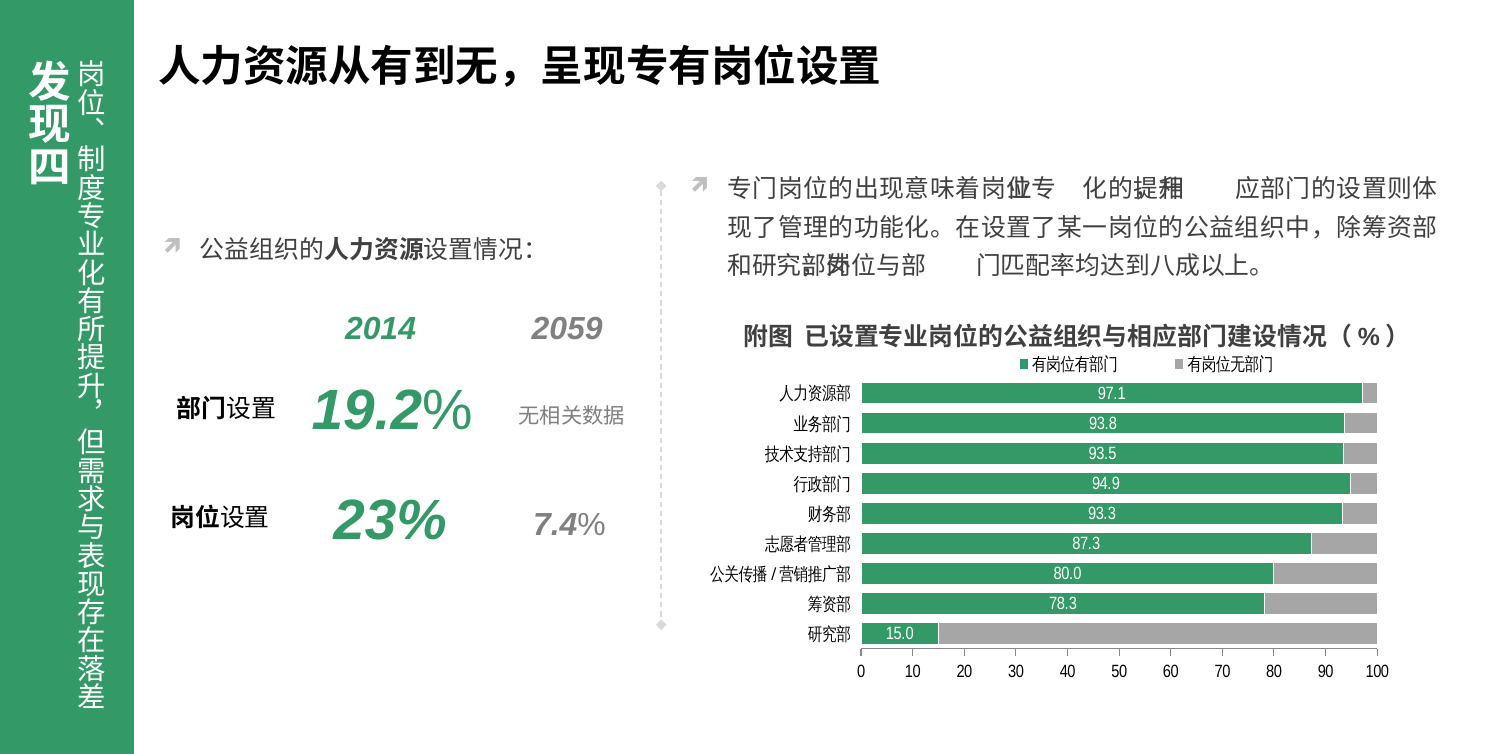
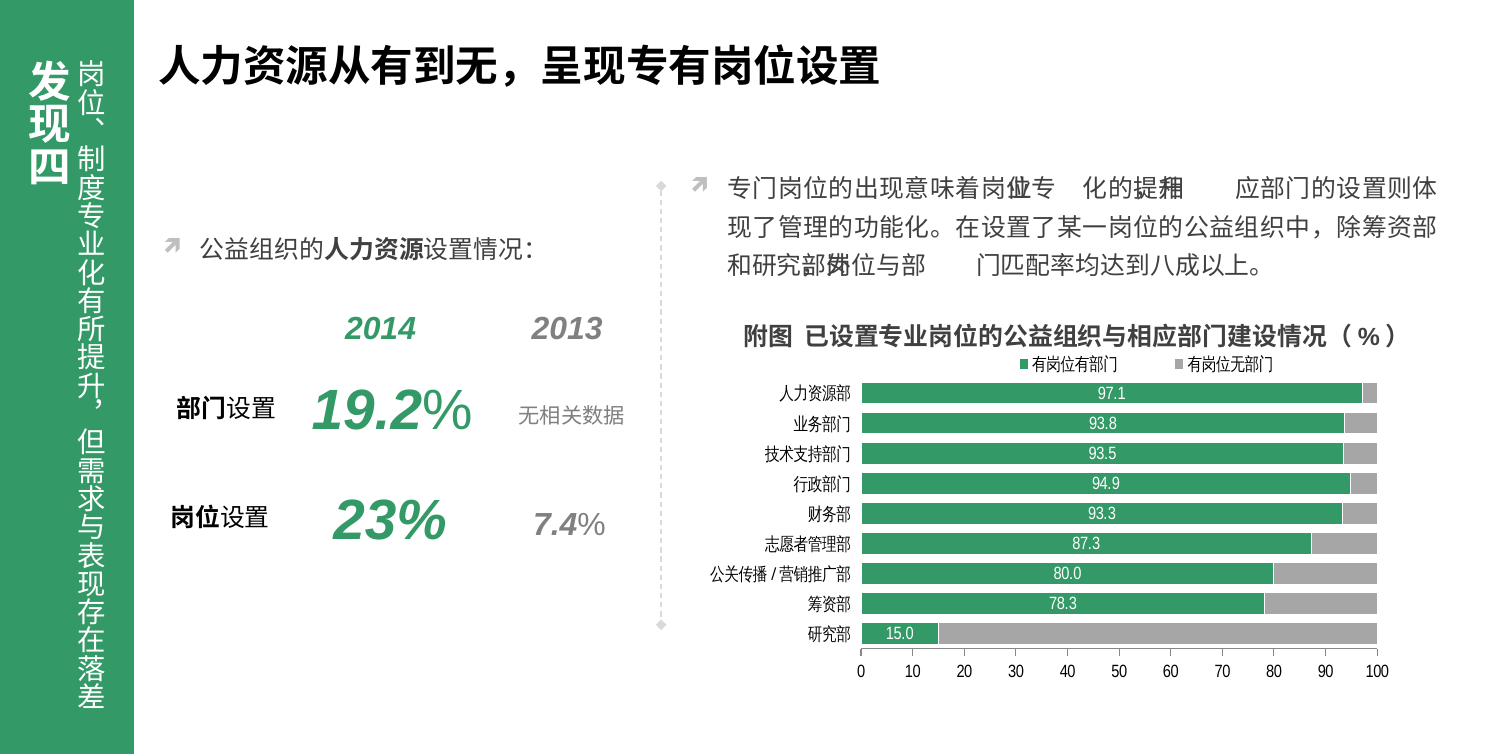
2059: 2059 -> 2013 (567, 329)
